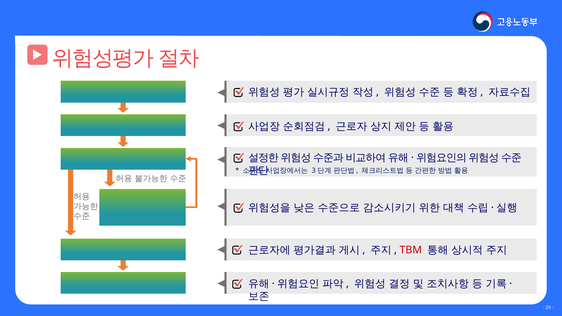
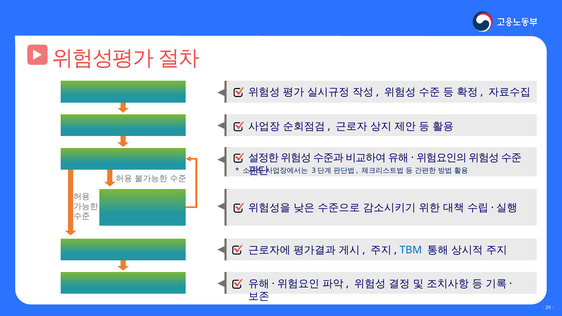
TBM colour: red -> blue (411, 250)
